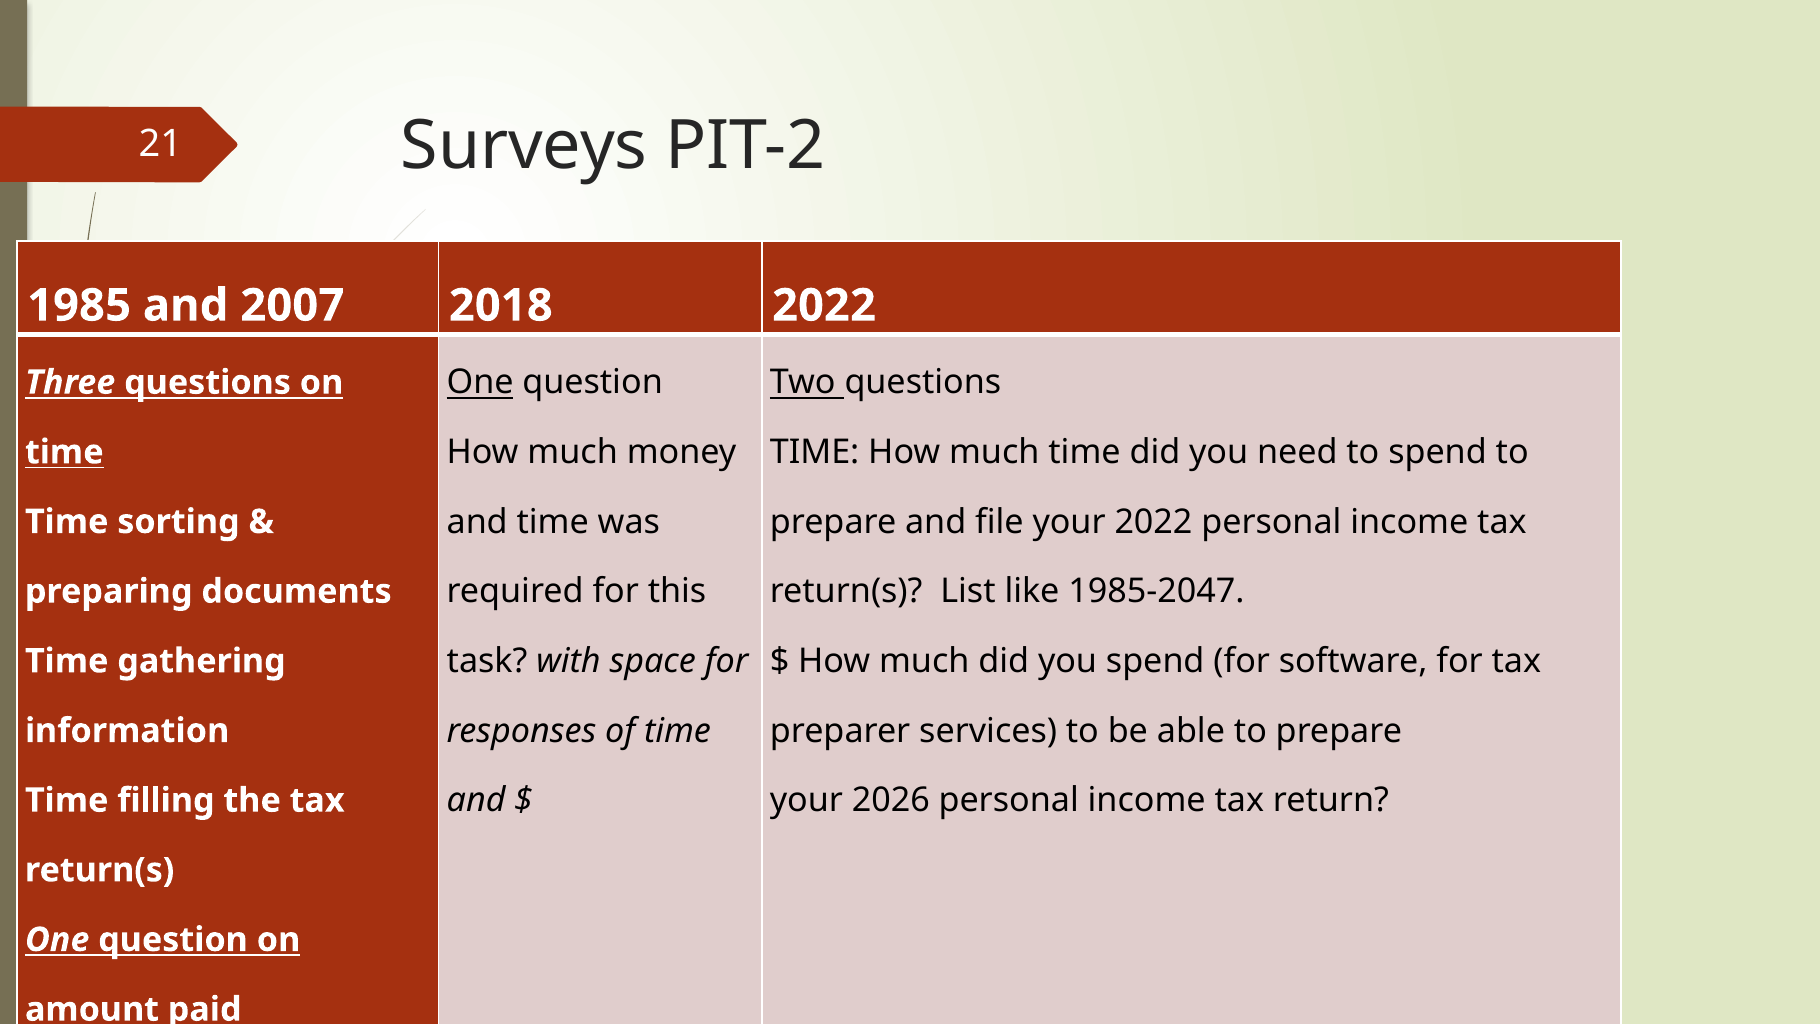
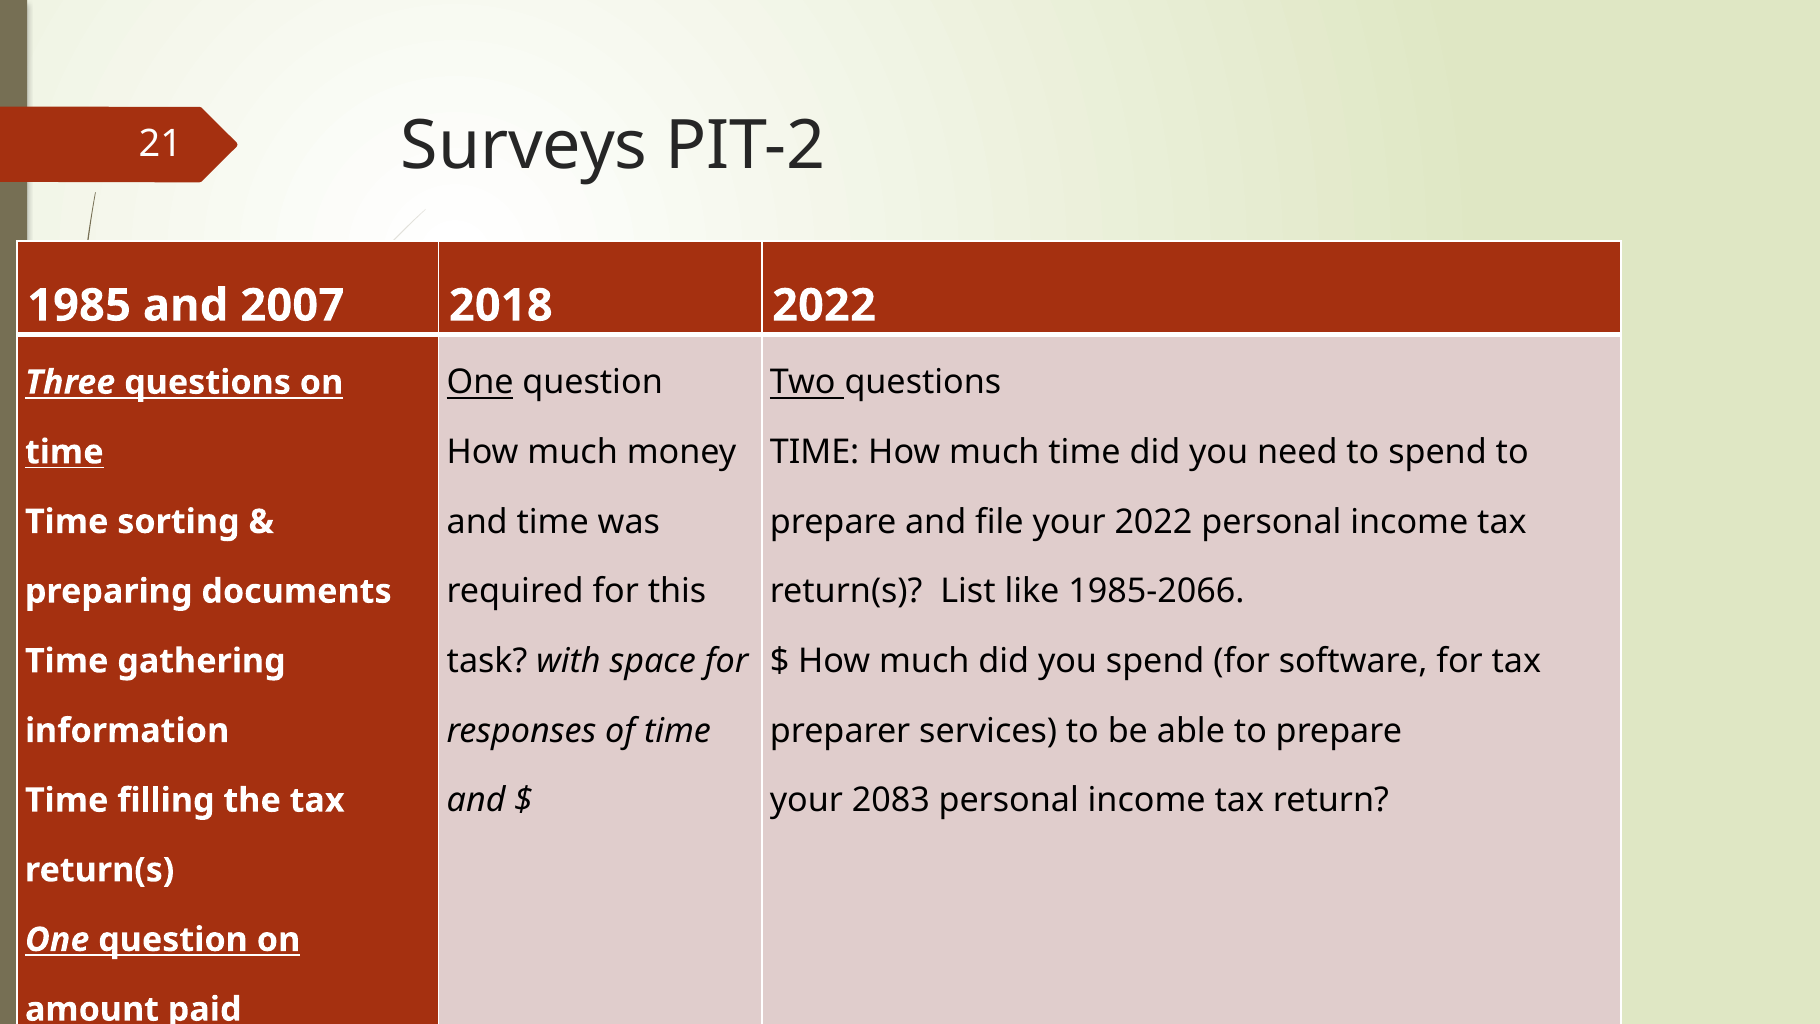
1985-2047: 1985-2047 -> 1985-2066 (1156, 591)
2026: 2026 -> 2083 (891, 800)
